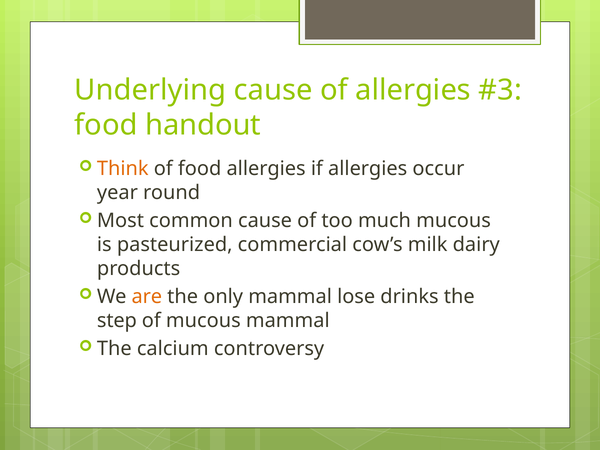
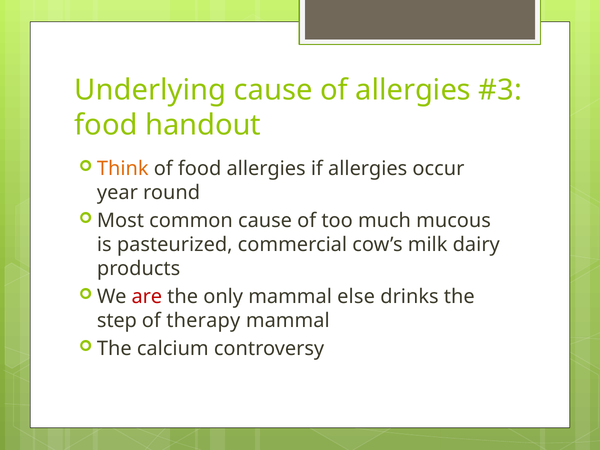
are colour: orange -> red (147, 297)
lose: lose -> else (356, 297)
of mucous: mucous -> therapy (203, 321)
